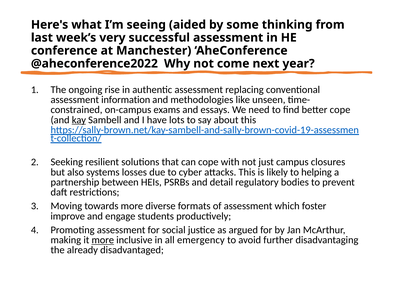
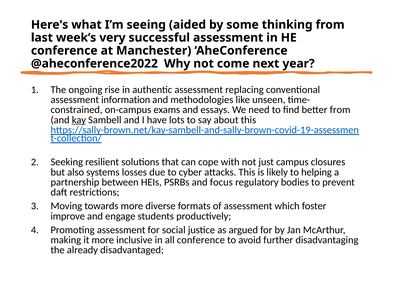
better cope: cope -> from (340, 110)
detail: detail -> focus (221, 182)
more underline: present -> none (103, 240)
all emergency: emergency -> conference (201, 240)
